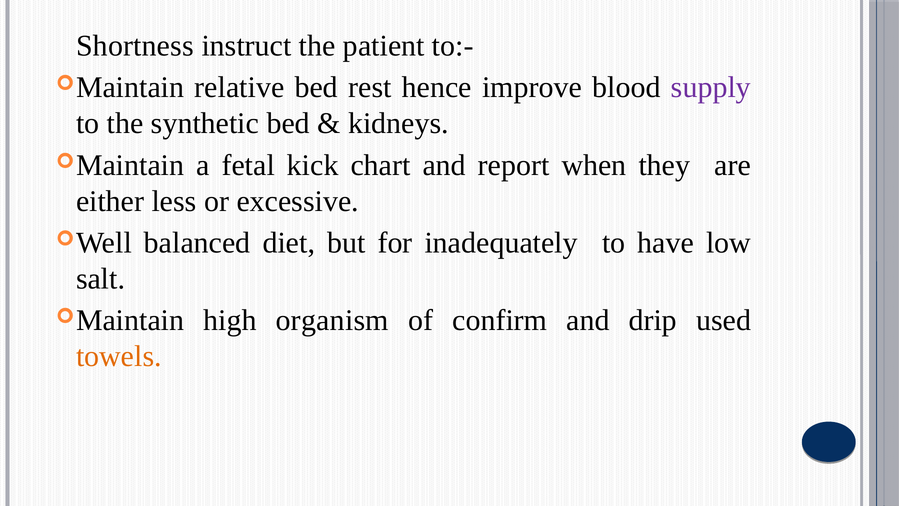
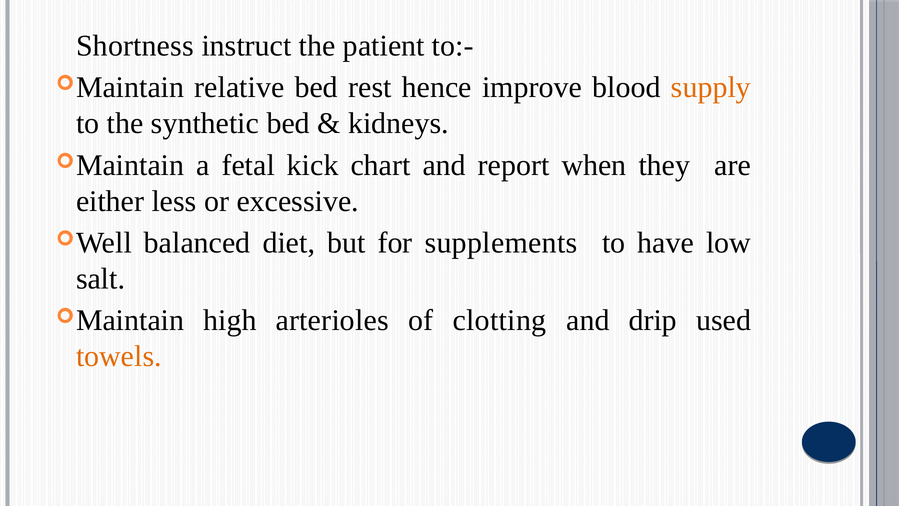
supply colour: purple -> orange (711, 88)
inadequately: inadequately -> supplements (501, 243)
organism: organism -> arterioles (332, 320)
confirm: confirm -> clotting (500, 320)
